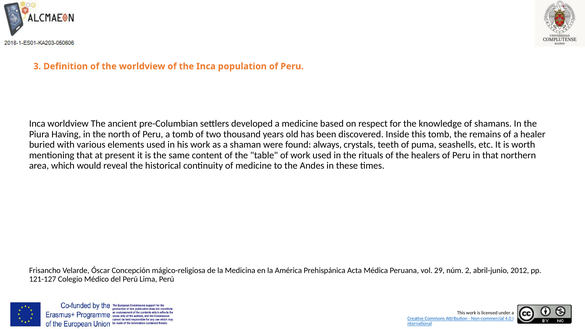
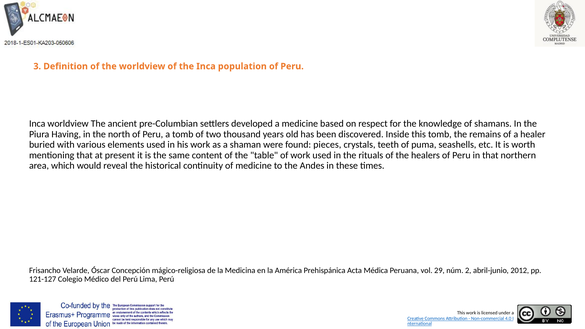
always: always -> pieces (327, 145)
